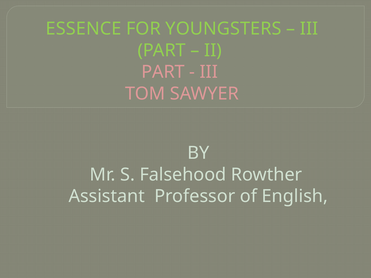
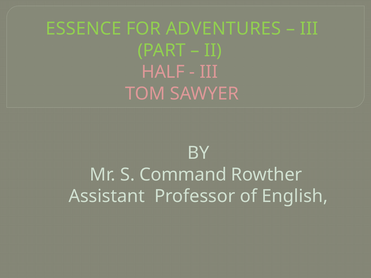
YOUNGSTERS: YOUNGSTERS -> ADVENTURES (223, 29)
PART: PART -> HALF (163, 72)
Falsehood: Falsehood -> Command (183, 175)
